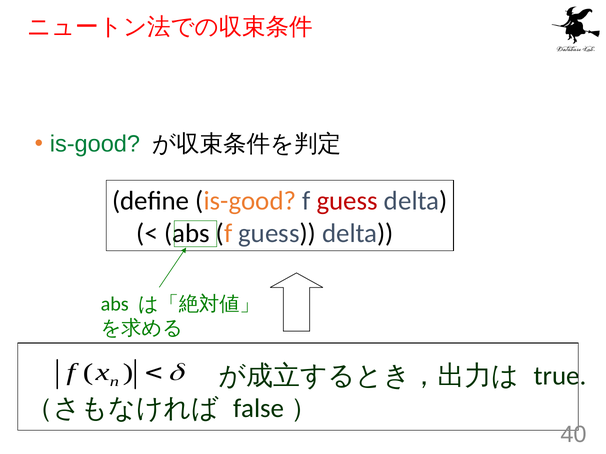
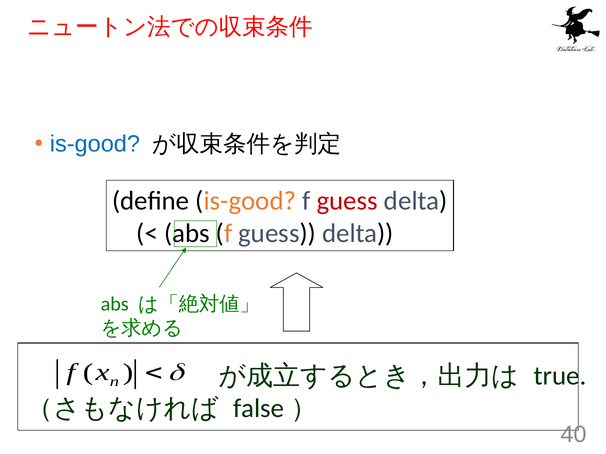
is-good colour: green -> blue (95, 144)
